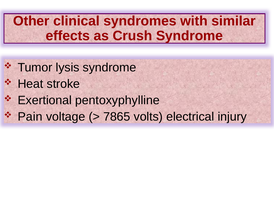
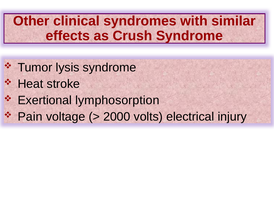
pentoxyphylline: pentoxyphylline -> lymphosorption (117, 101)
7865: 7865 -> 2000 (117, 117)
